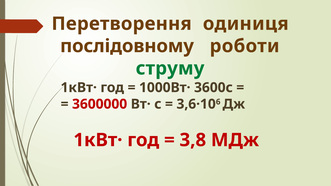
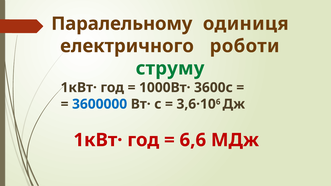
Перетворення: Перетворення -> Паралельному (122, 24)
послідовному: послідовному -> електричного (127, 46)
3600000 colour: red -> blue (100, 104)
3,8: 3,8 -> 6,6 (193, 140)
